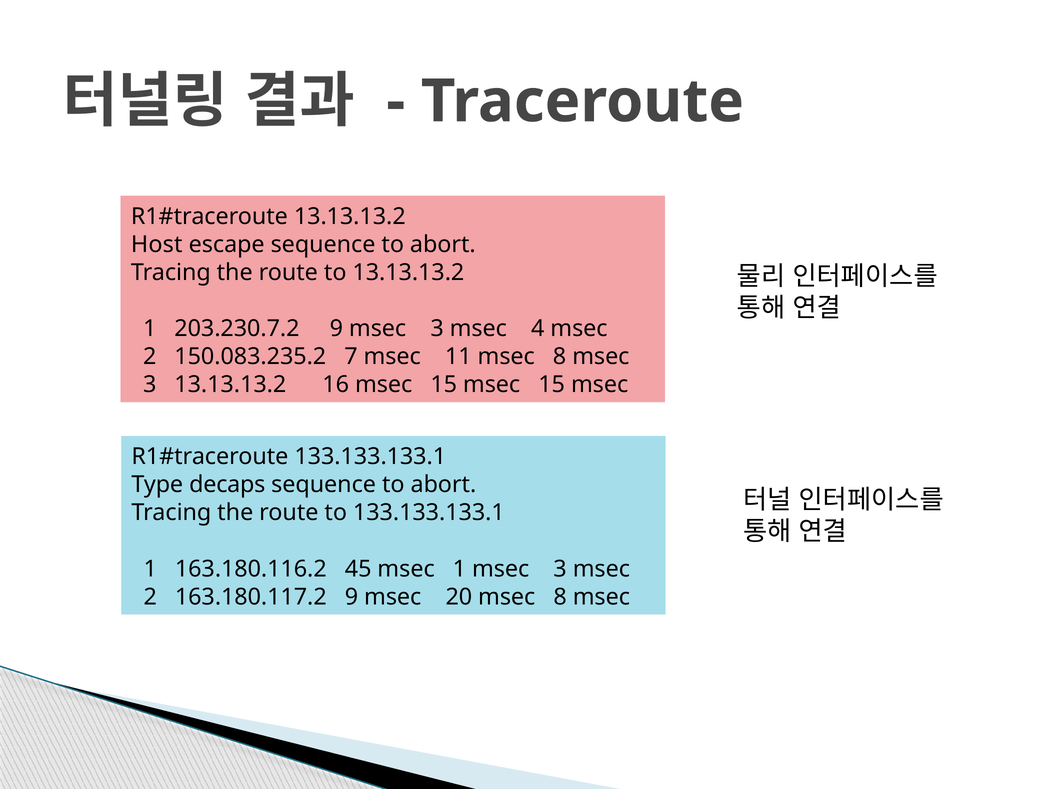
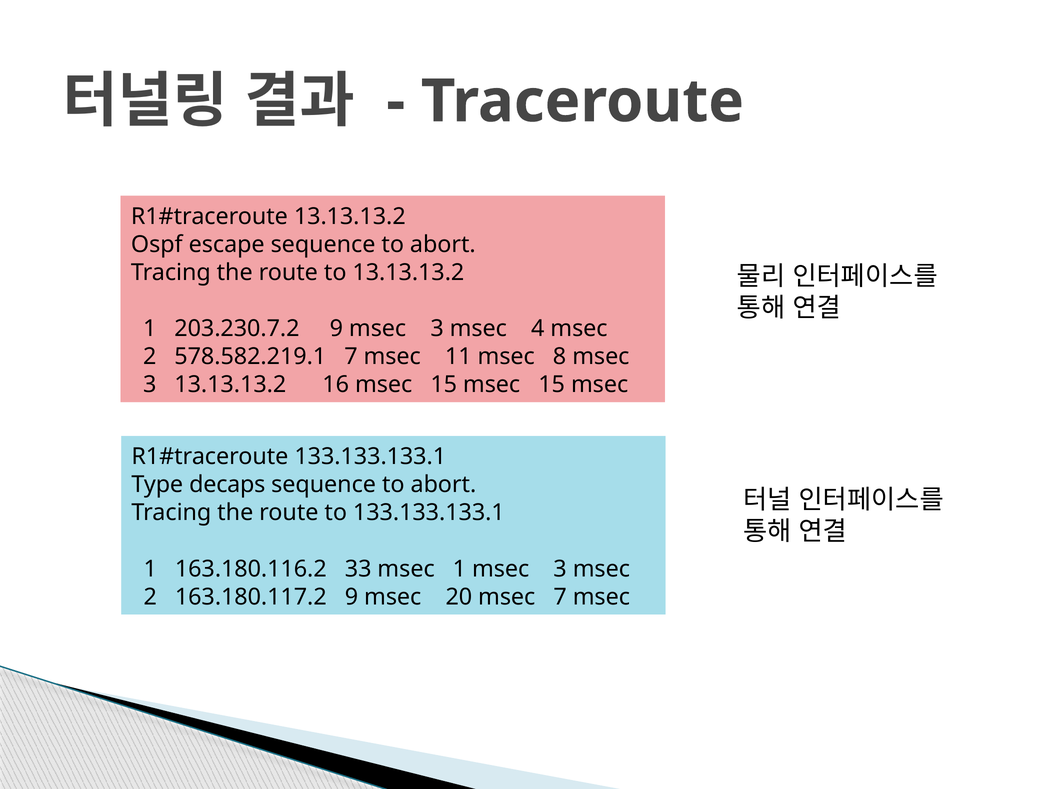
Host: Host -> Ospf (157, 244)
150.083.235.2: 150.083.235.2 -> 578.582.219.1 (250, 356)
45: 45 -> 33 (358, 568)
20 msec 8: 8 -> 7 (560, 596)
